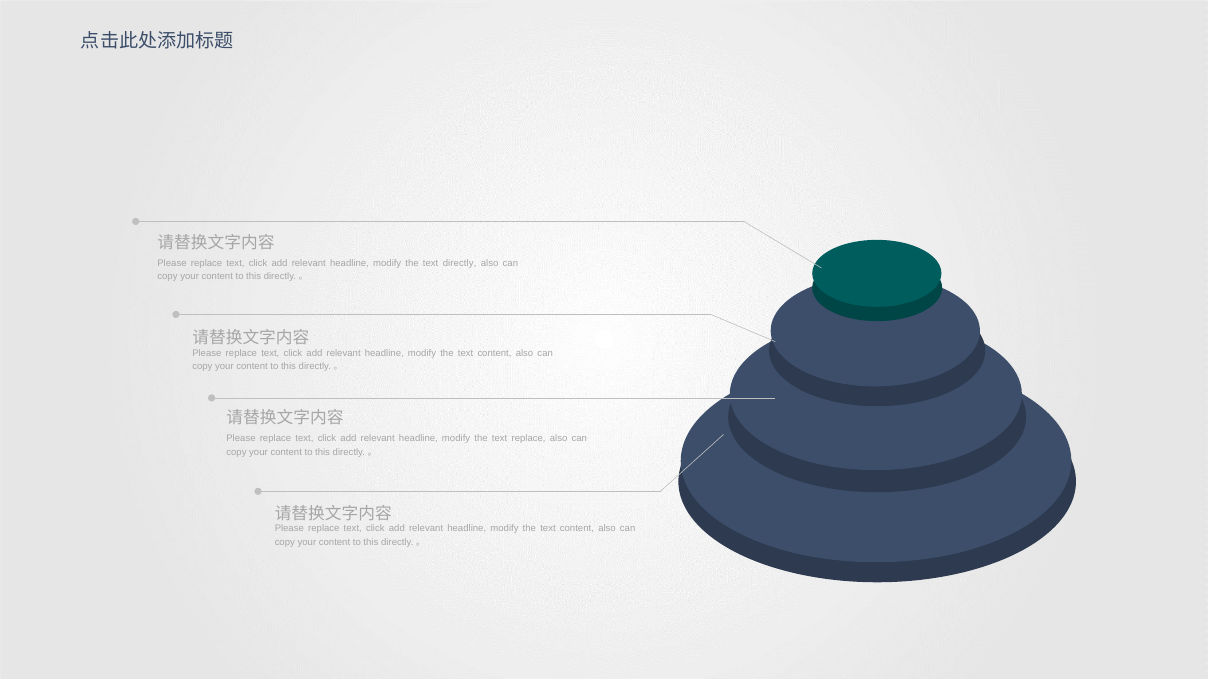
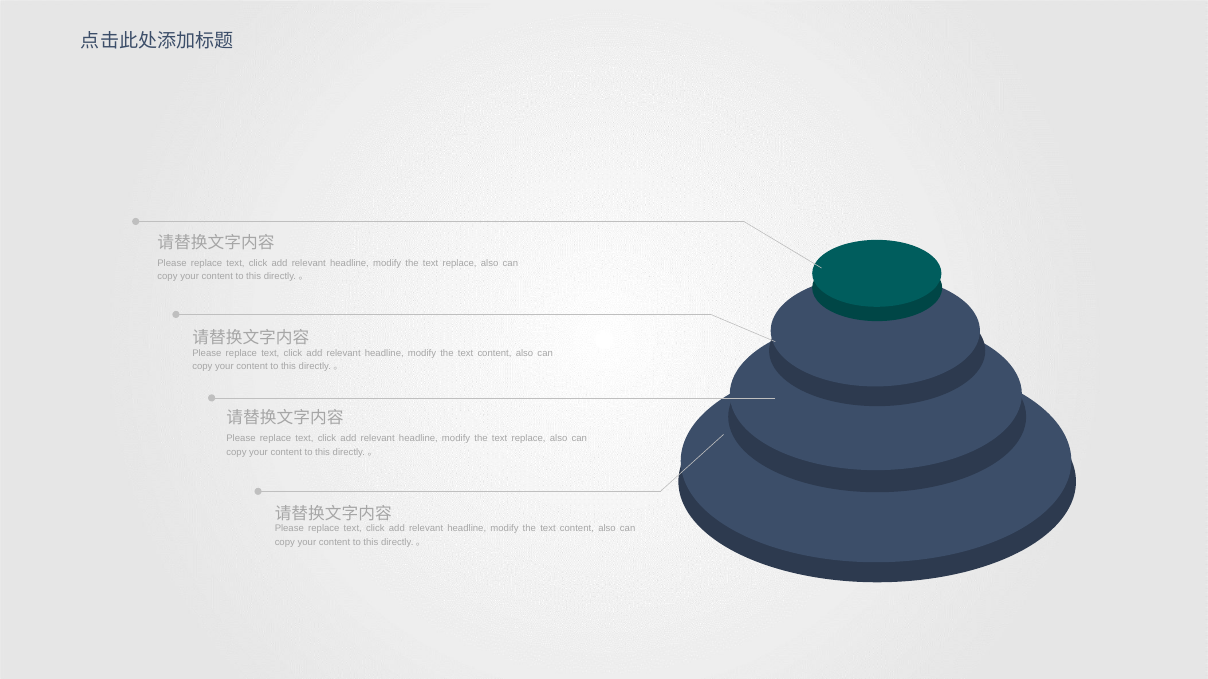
directly: directly -> replace (460, 263)
